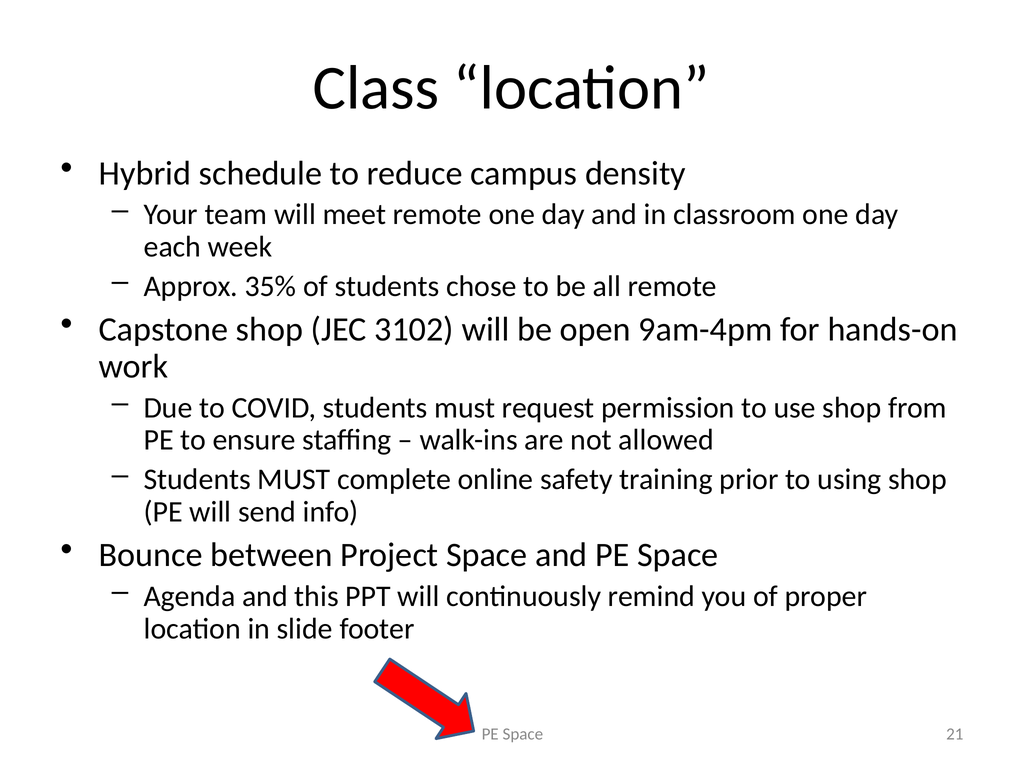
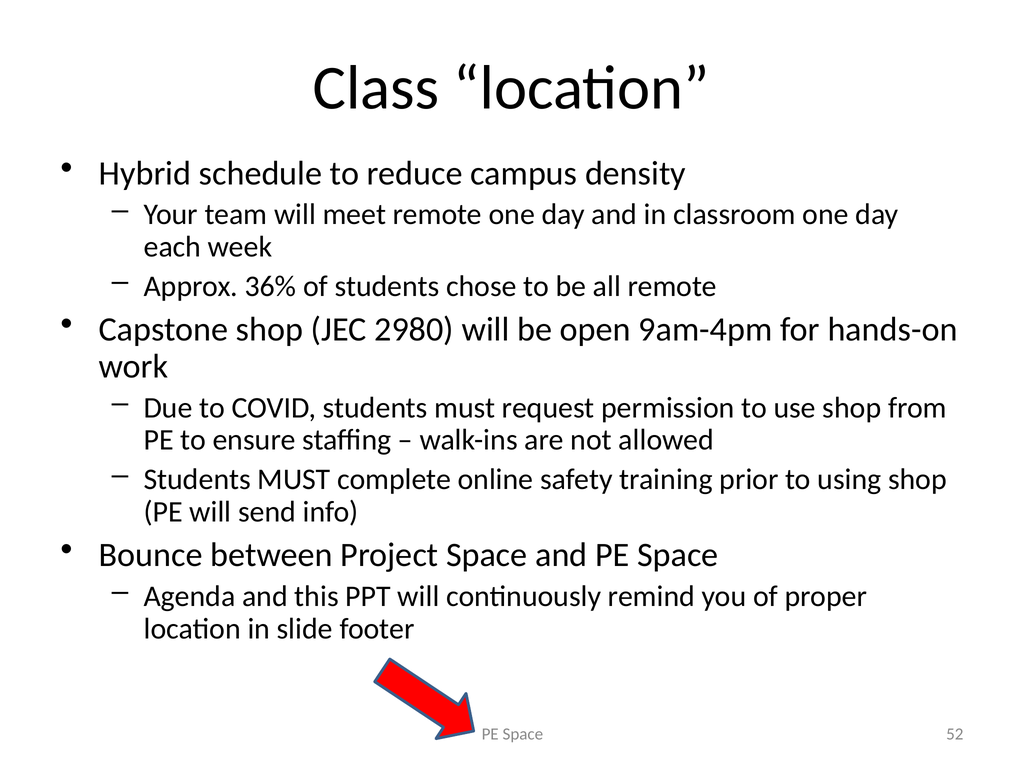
35%: 35% -> 36% (270, 286)
3102: 3102 -> 2980 (414, 330)
21: 21 -> 52 (955, 734)
